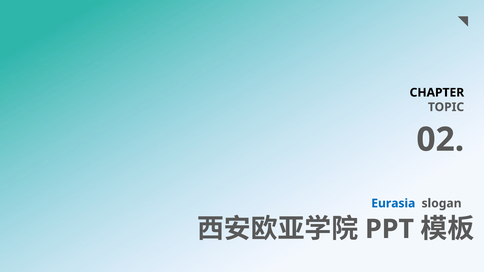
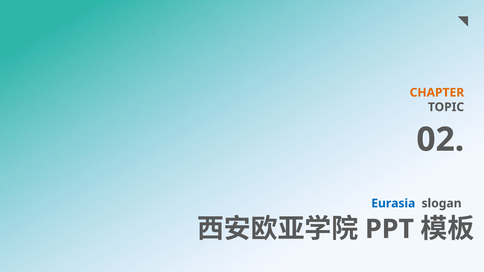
CHAPTER colour: black -> orange (437, 93)
